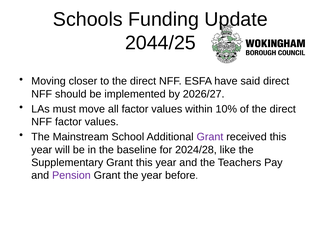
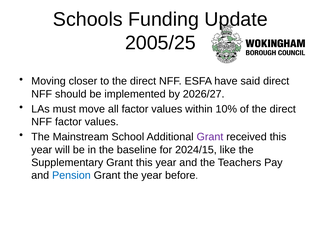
2044/25: 2044/25 -> 2005/25 (160, 43)
2024/28: 2024/28 -> 2024/15 (196, 150)
Pension colour: purple -> blue (71, 175)
